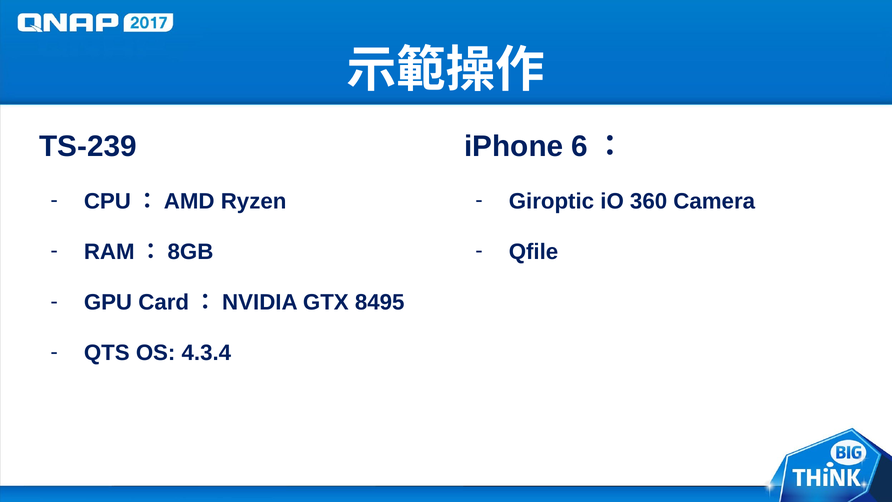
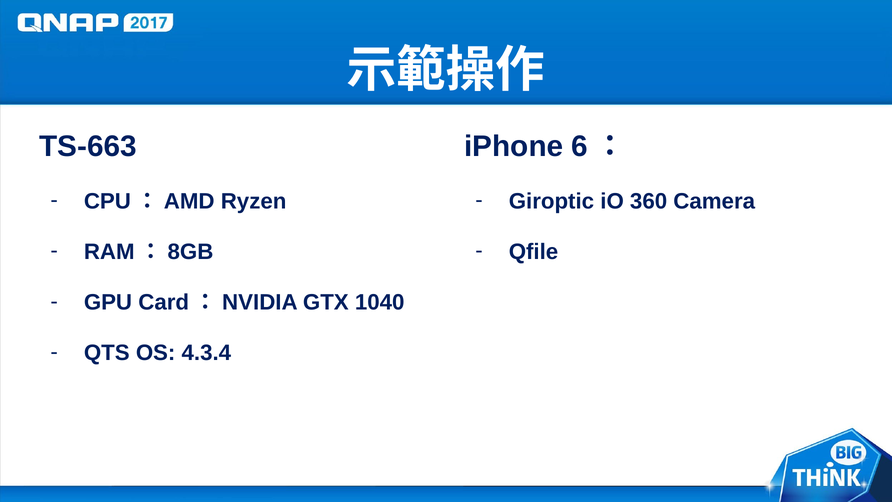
TS-239: TS-239 -> TS-663 (88, 147)
8495: 8495 -> 1040 (380, 302)
